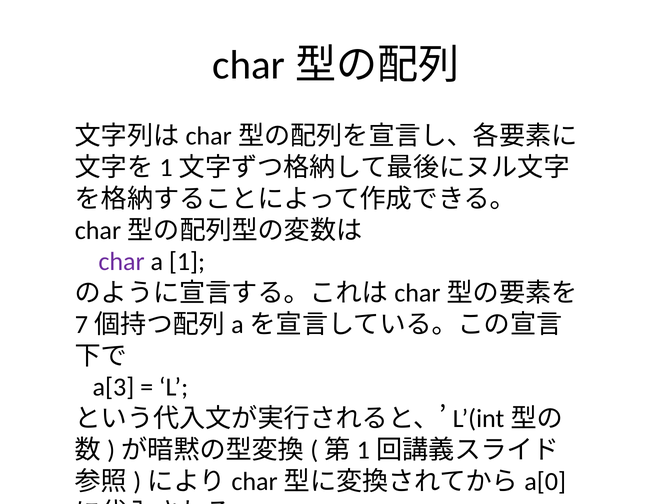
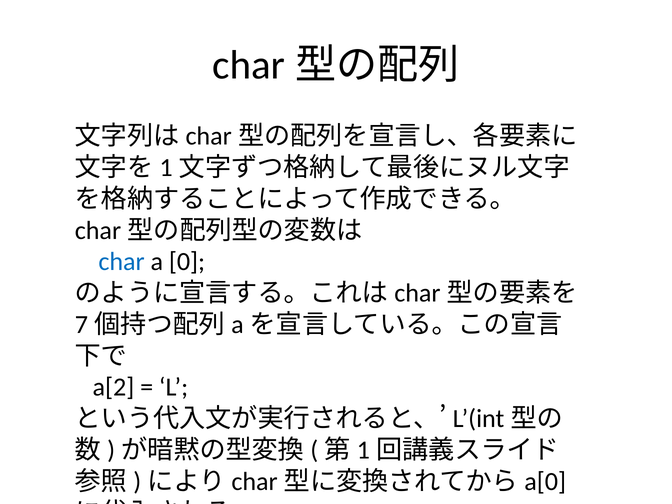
char colour: purple -> blue (122, 262)
1: 1 -> 0 (187, 262)
a[3: a[3 -> a[2 (113, 387)
